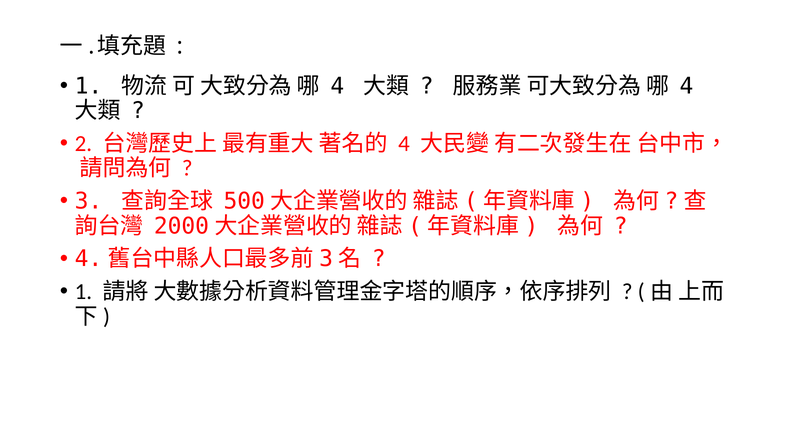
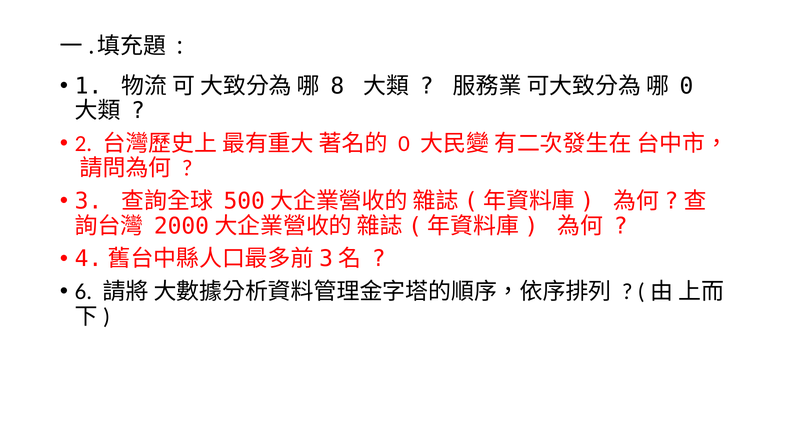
4: 4 -> 8 (337, 86)
4: 4 -> 0 (687, 86)
4: 4 -> 0 (404, 144)
1: 1 -> 6 (83, 292)
